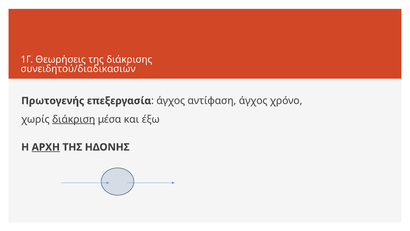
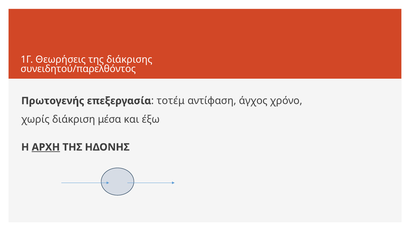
συνειδητού/διαδικασιών: συνειδητού/διαδικασιών -> συνειδητού/παρελθόντος (78, 69)
άγχος: άγχος -> τοτέμ (171, 101)
διάκριση underline: present -> none (74, 119)
